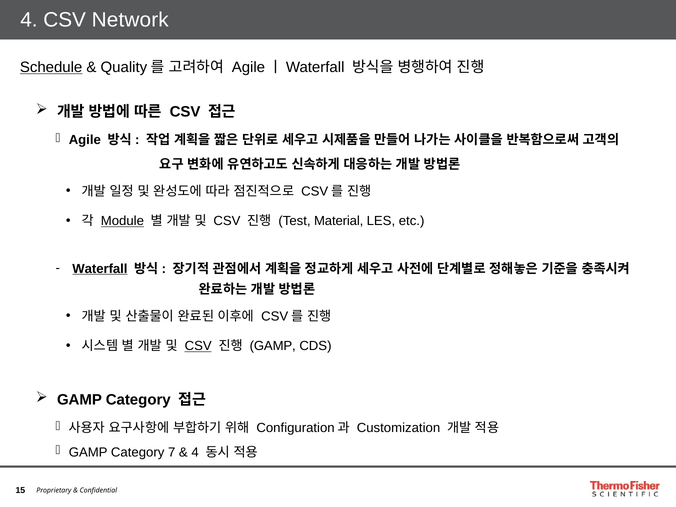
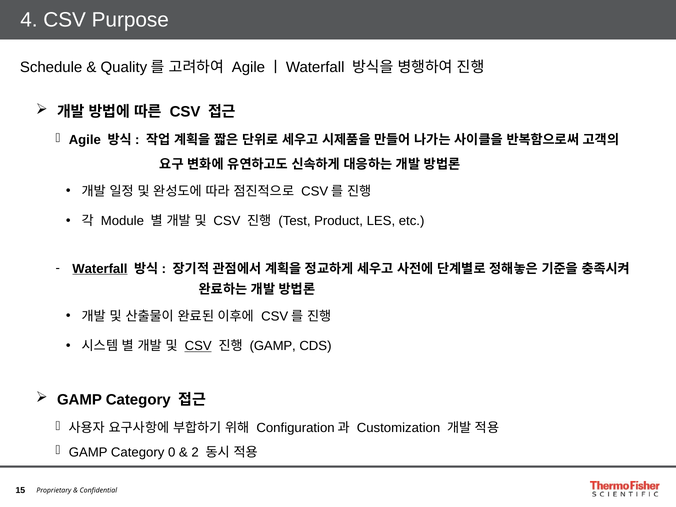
Network: Network -> Purpose (130, 20)
Schedule underline: present -> none (51, 67)
Module underline: present -> none (122, 221)
Material: Material -> Product (339, 221)
7: 7 -> 0 (172, 452)
4: 4 -> 2 (195, 452)
